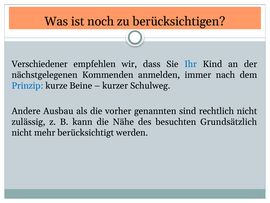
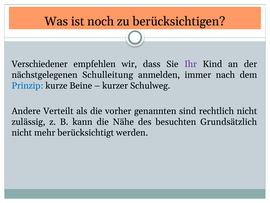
Ihr colour: blue -> purple (191, 64)
Kommenden: Kommenden -> Schulleitung (108, 75)
Ausbau: Ausbau -> Verteilt (58, 111)
